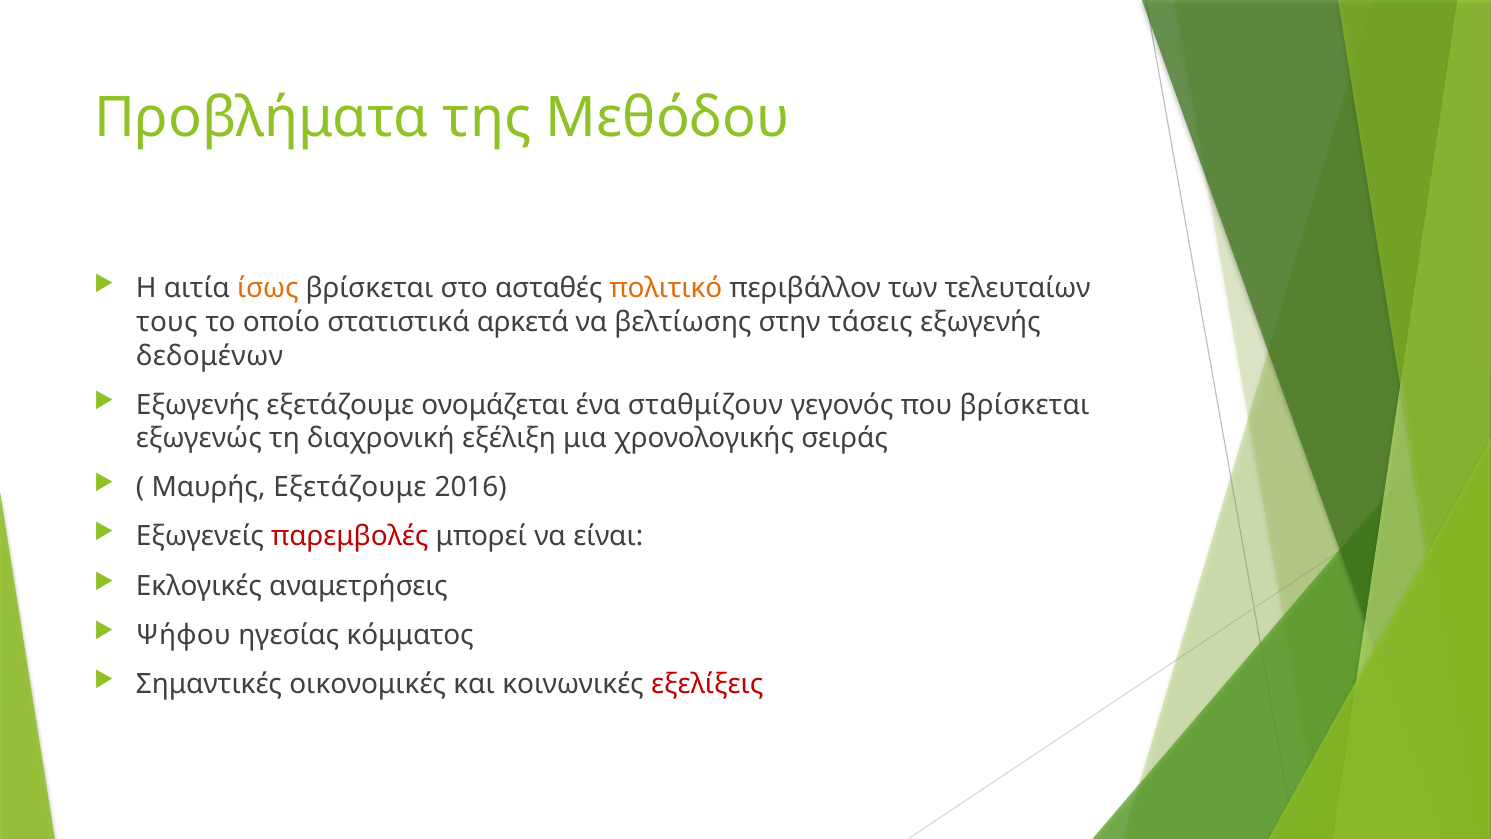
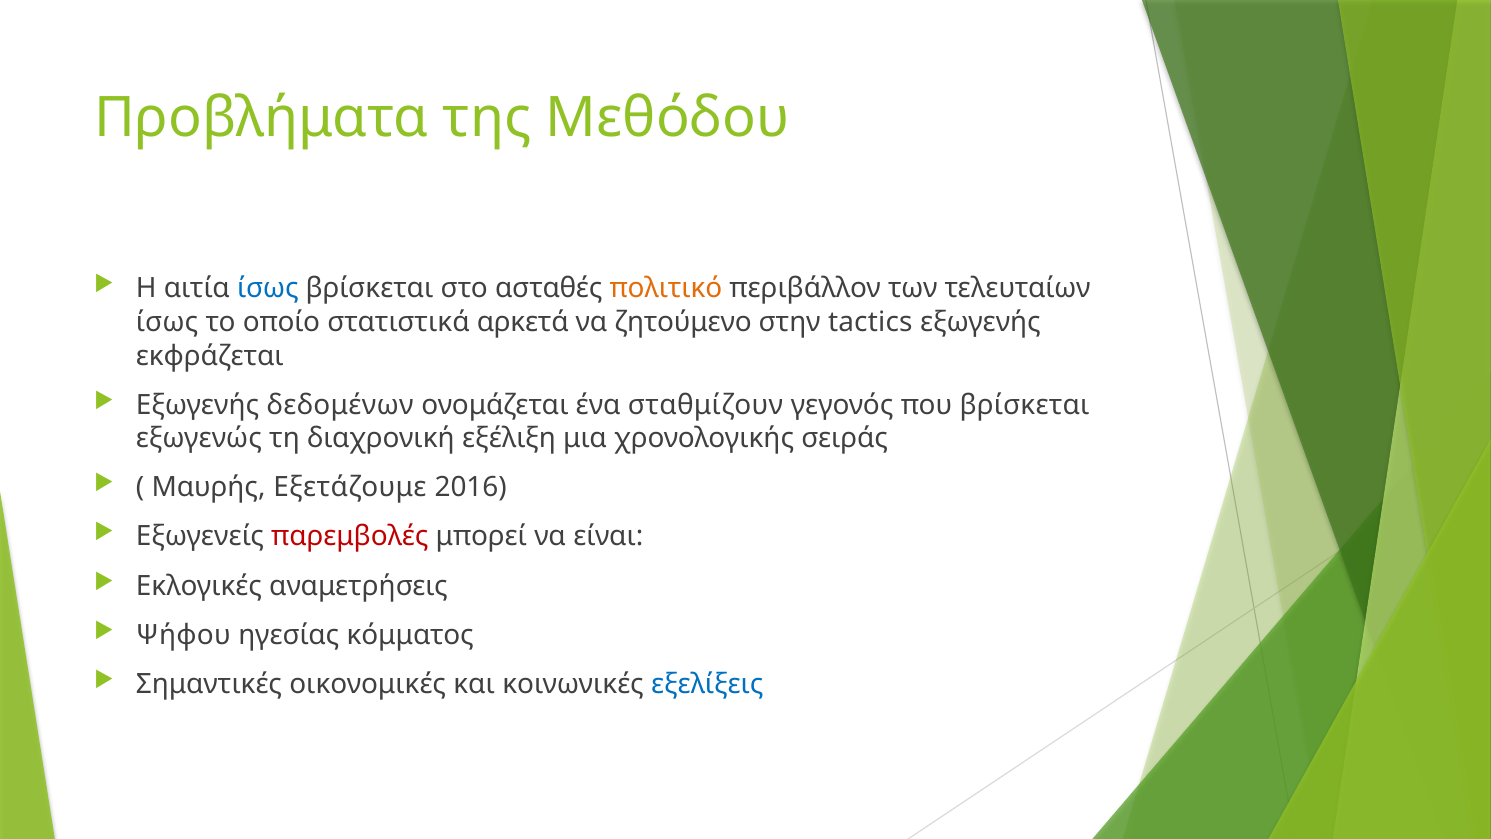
ίσως colour: orange -> blue (268, 289)
τους: τους -> ίσως (167, 322)
βελτίωσης: βελτίωσης -> ζητούμενο (683, 322)
τάσεις: τάσεις -> tactics (870, 322)
δεδομένων: δεδομένων -> εκφράζεται (210, 356)
Εξωγενής εξετάζουμε: εξετάζουμε -> δεδομένων (340, 405)
εξελίξεις colour: red -> blue (707, 684)
